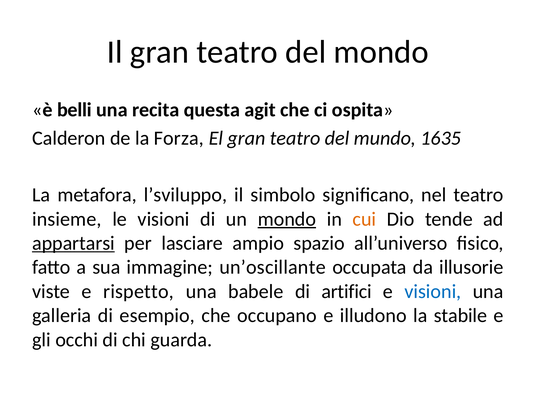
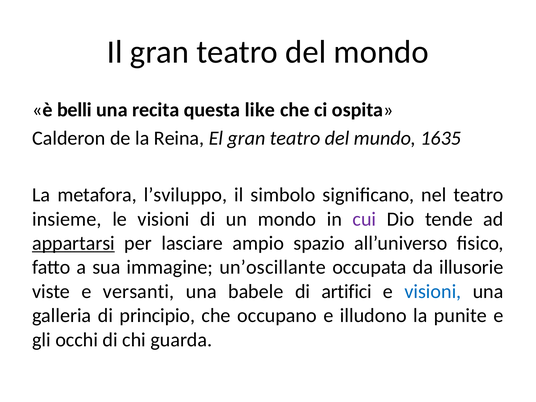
agit: agit -> like (260, 110)
Forza: Forza -> Reina (179, 138)
mondo underline: present -> none (287, 219)
cui colour: orange -> purple (364, 219)
rispetto: rispetto -> versanti (139, 291)
esempio: esempio -> principio (157, 316)
stabile: stabile -> punite (460, 316)
